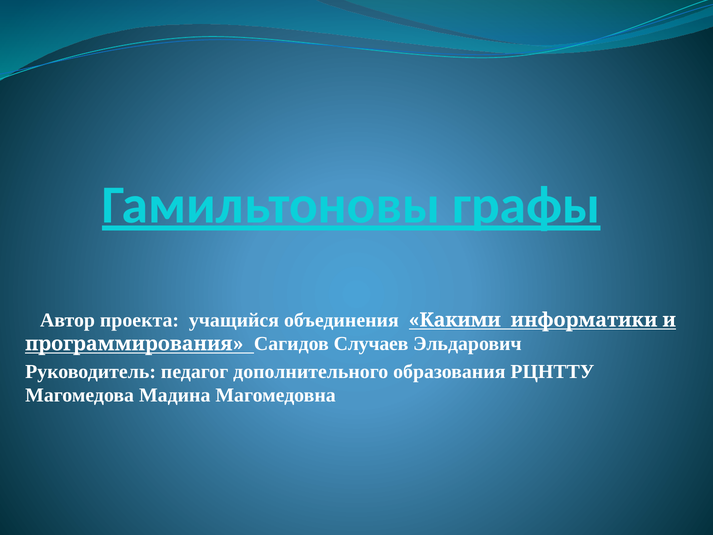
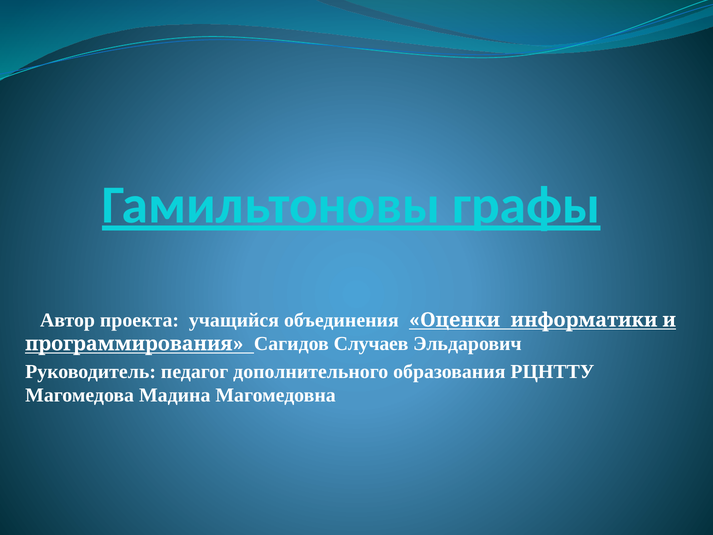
Какими: Какими -> Оценки (455, 320)
